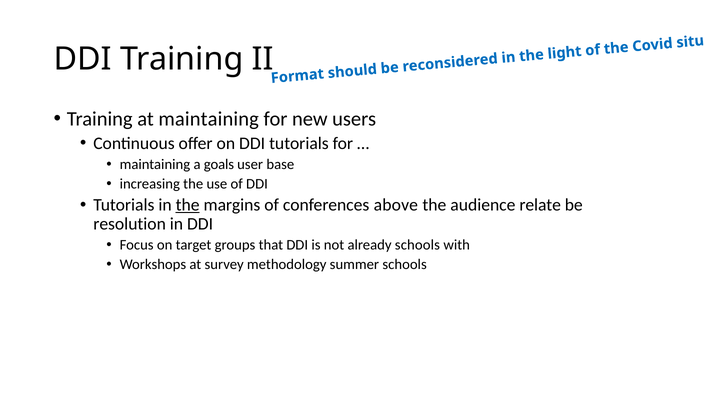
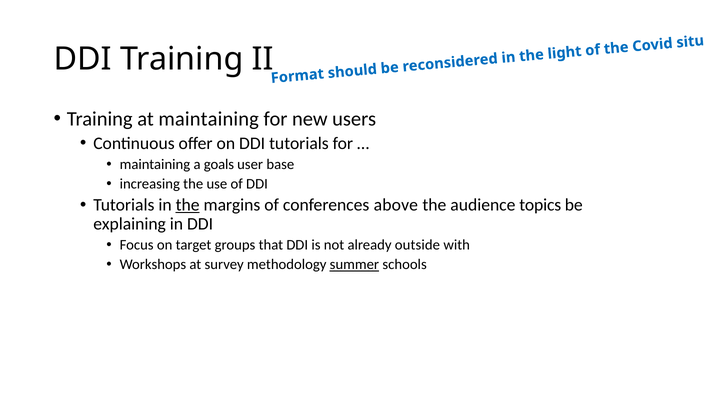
relate: relate -> topics (540, 205)
resolution: resolution -> explaining (130, 224)
already schools: schools -> outside (417, 245)
summer underline: none -> present (354, 265)
